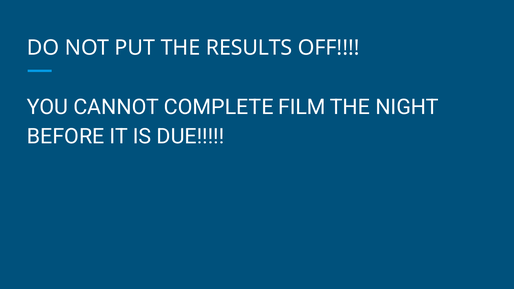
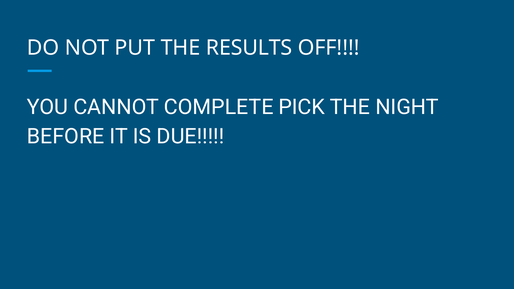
FILM: FILM -> PICK (302, 107)
